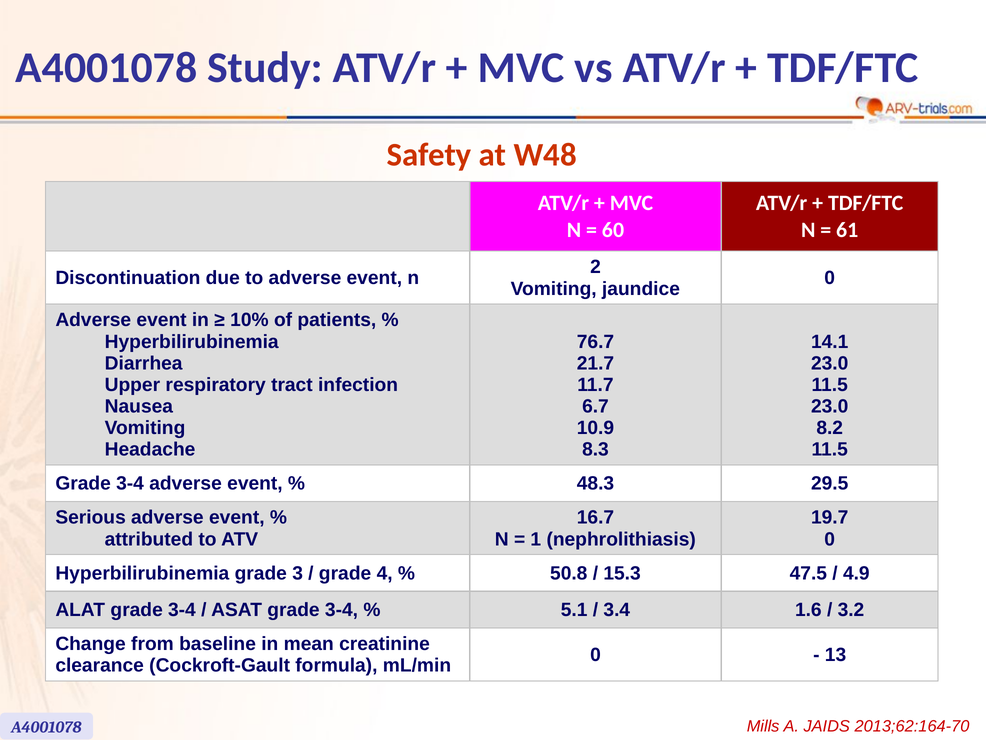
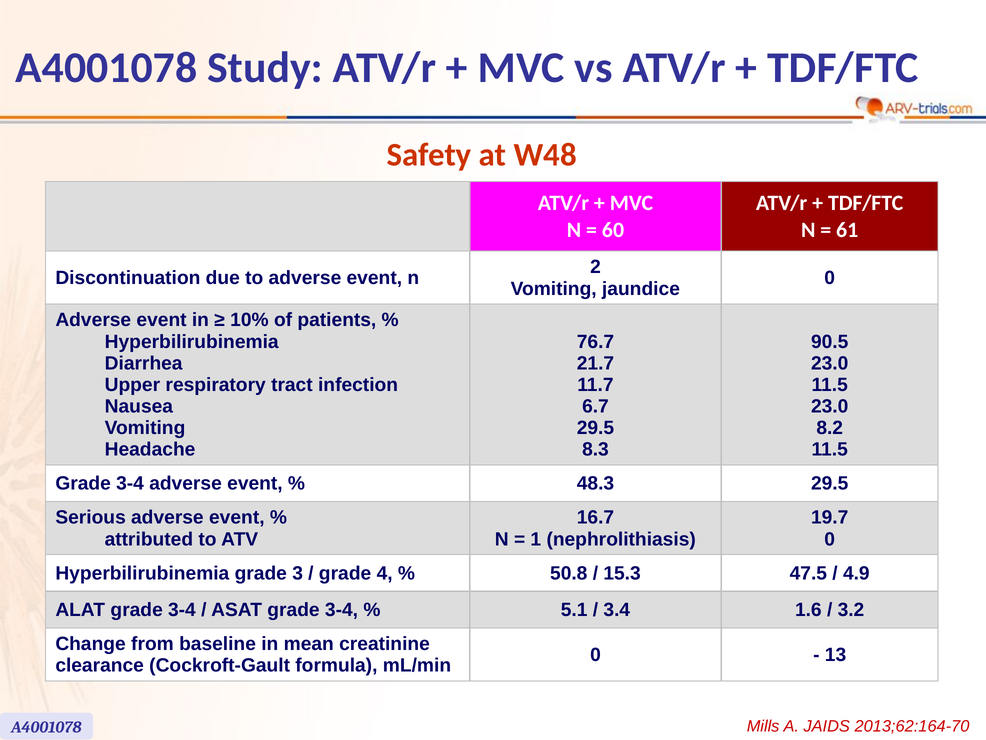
14.1: 14.1 -> 90.5 (830, 341)
10.9: 10.9 -> 29.5 (595, 428)
